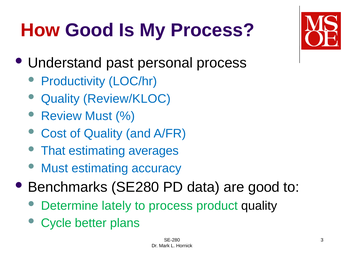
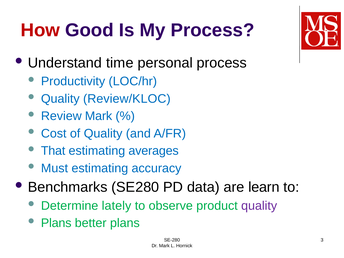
past: past -> time (120, 63)
Review Must: Must -> Mark (99, 116)
are good: good -> learn (264, 187)
to process: process -> observe (171, 206)
quality colour: black -> purple (259, 206)
Cycle: Cycle -> Plans (56, 223)
